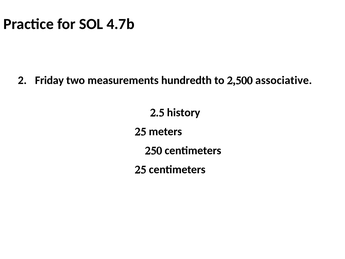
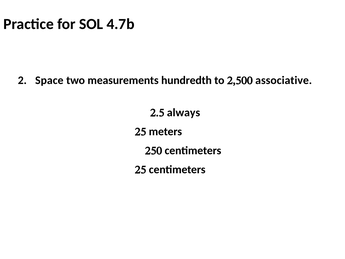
Friday: Friday -> Space (49, 80)
history: history -> always (184, 112)
